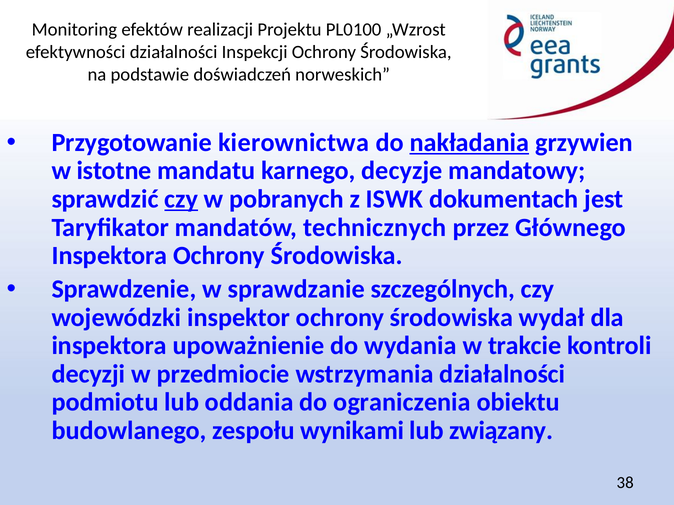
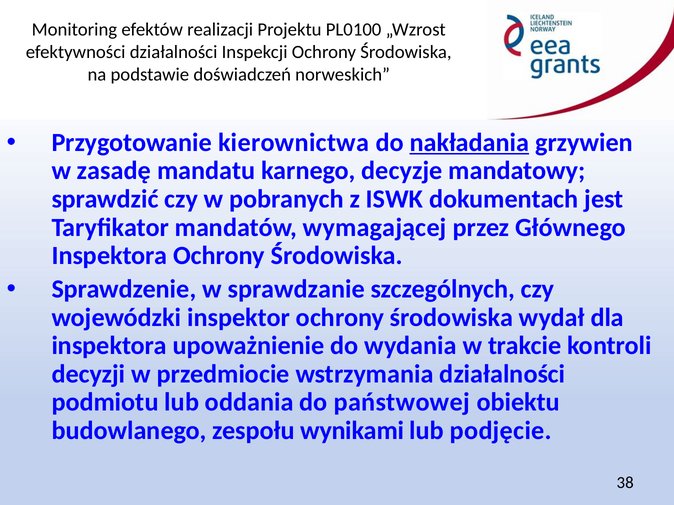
istotne: istotne -> zasadę (114, 171)
czy underline: present -> none (181, 199)
technicznych: technicznych -> wymagającej (375, 228)
ograniczenia: ograniczenia -> państwowej (402, 403)
związany: związany -> podjęcie (501, 431)
